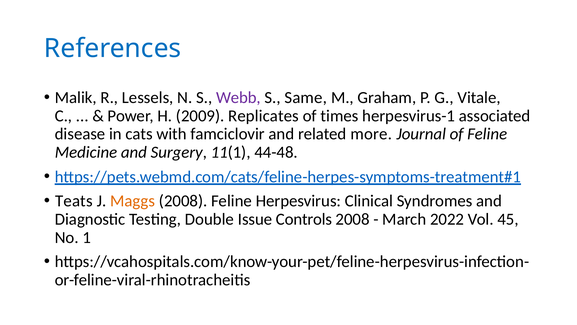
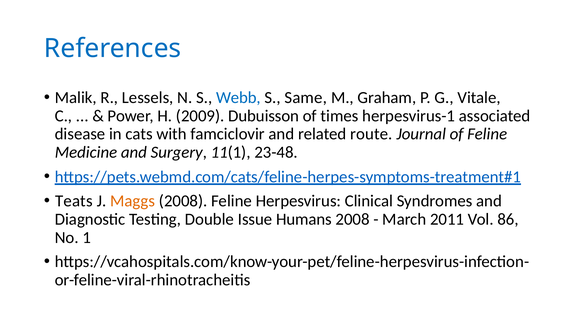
Webb colour: purple -> blue (238, 98)
Replicates: Replicates -> Dubuisson (264, 116)
more: more -> route (371, 134)
44-48: 44-48 -> 23-48 (276, 152)
Controls: Controls -> Humans (304, 219)
2022: 2022 -> 2011 (447, 219)
45: 45 -> 86 (508, 219)
